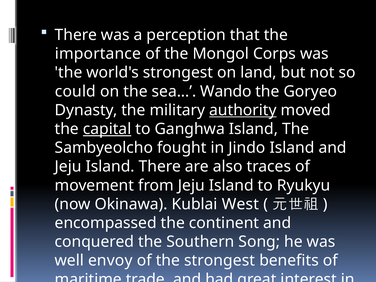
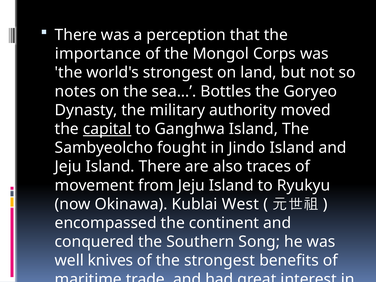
could: could -> notes (75, 91)
Wando: Wando -> Bottles (226, 91)
authority underline: present -> none (243, 110)
envoy: envoy -> knives (110, 261)
